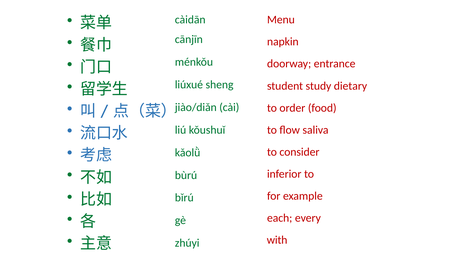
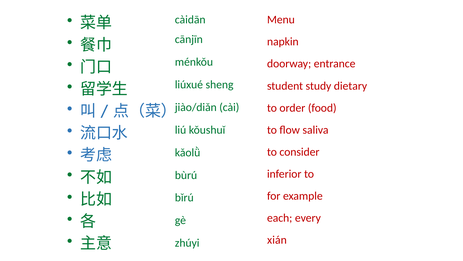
with: with -> xián (277, 240)
